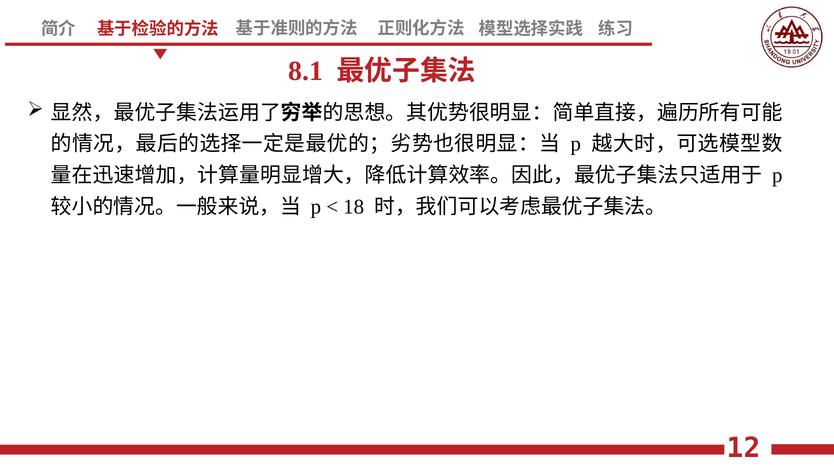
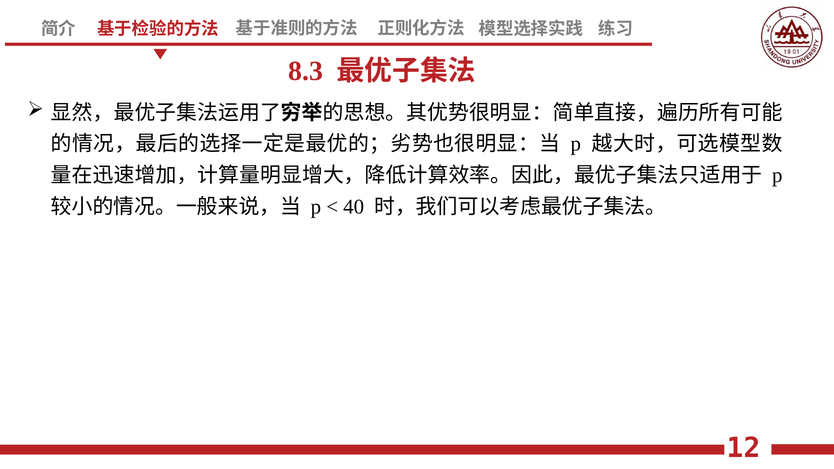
8.1: 8.1 -> 8.3 (306, 71)
18: 18 -> 40 (354, 207)
